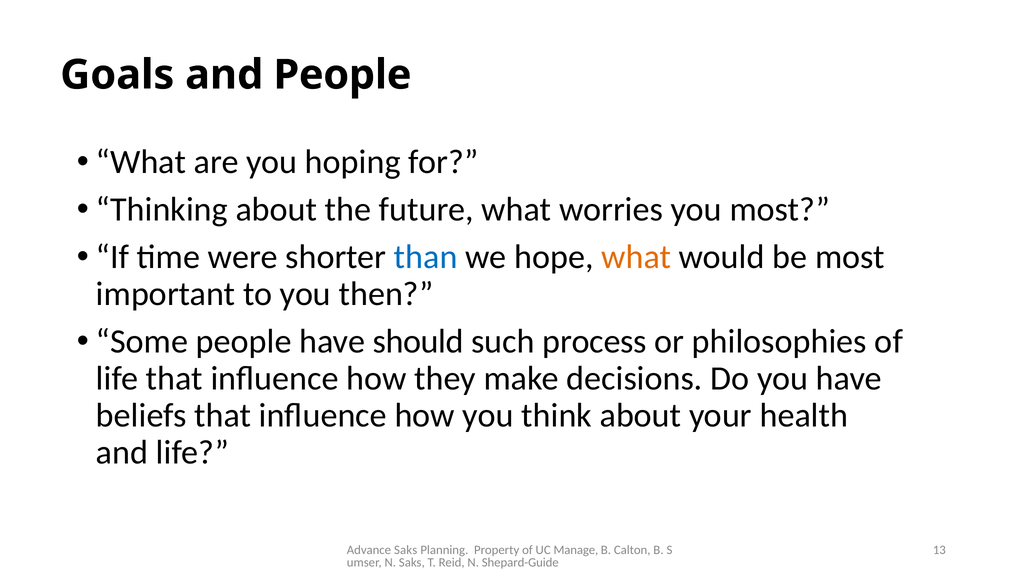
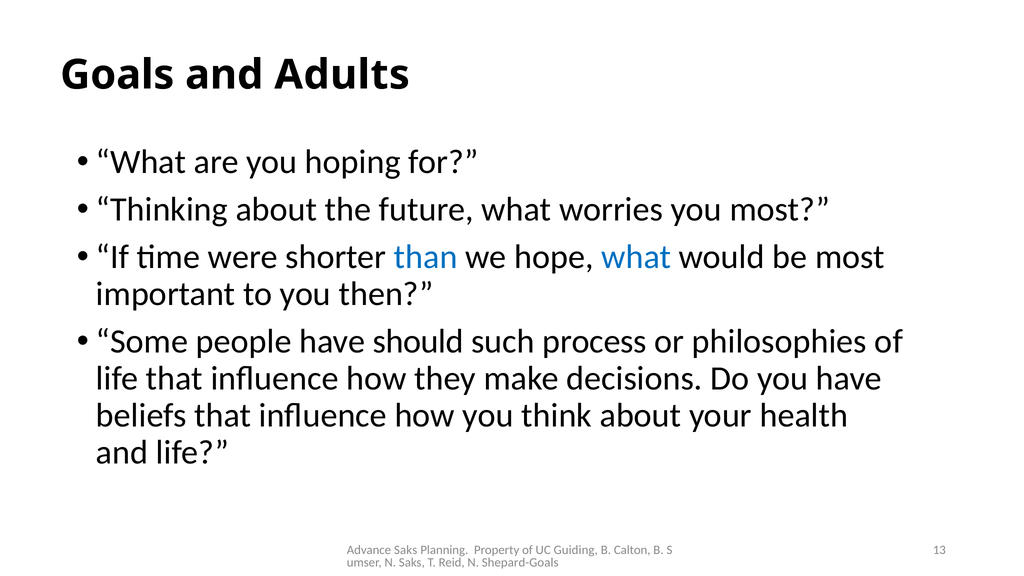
and People: People -> Adults (342, 75)
what colour: orange -> blue (636, 257)
Manage: Manage -> Guiding (576, 550)
Shepard-Guide: Shepard-Guide -> Shepard-Goals (520, 563)
